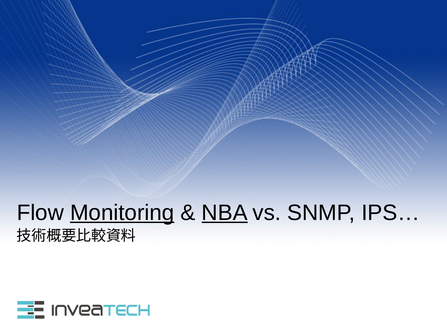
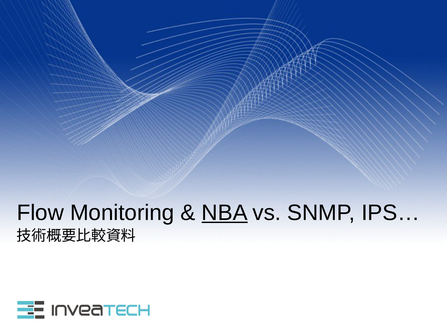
Monitoring underline: present -> none (122, 213)
